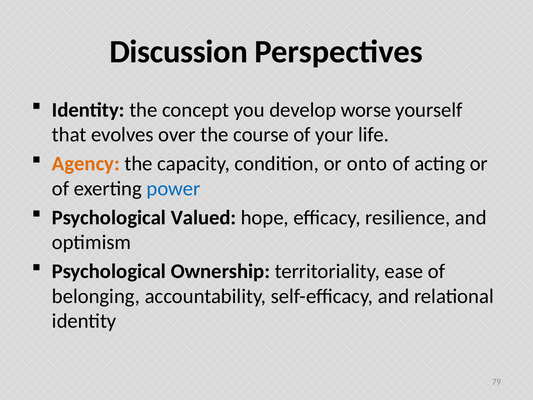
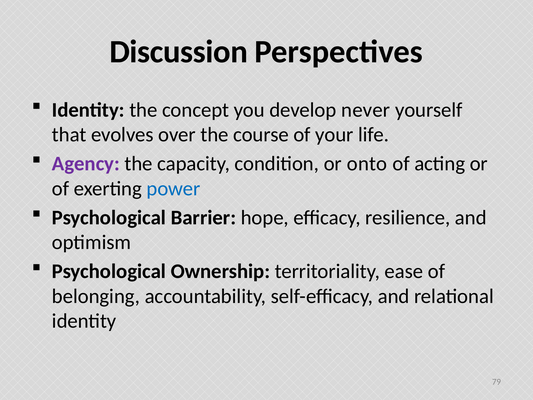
worse: worse -> never (366, 110)
Agency colour: orange -> purple (86, 164)
Valued: Valued -> Barrier (203, 217)
